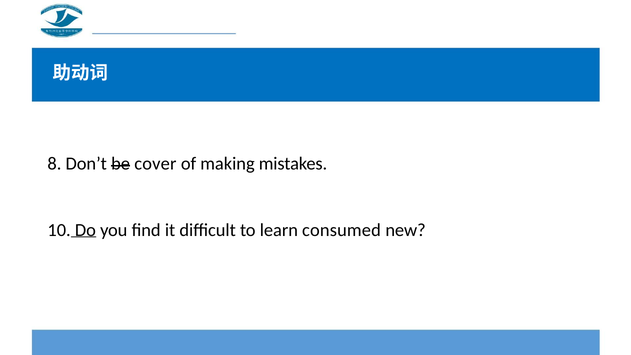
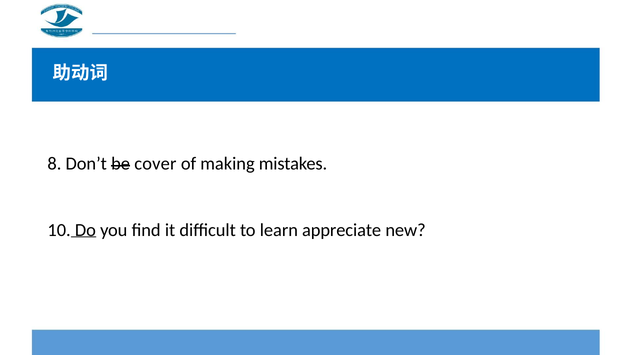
consumed: consumed -> appreciate (342, 230)
